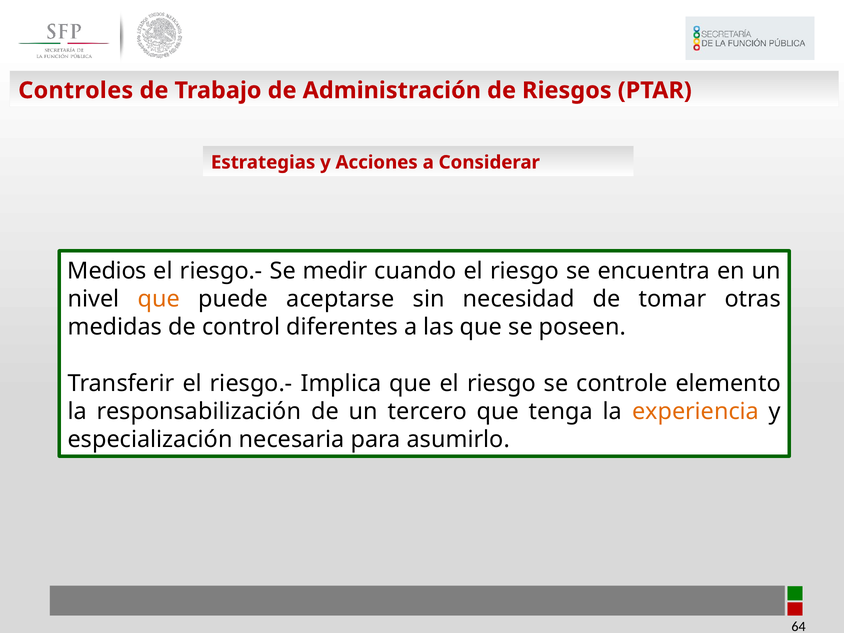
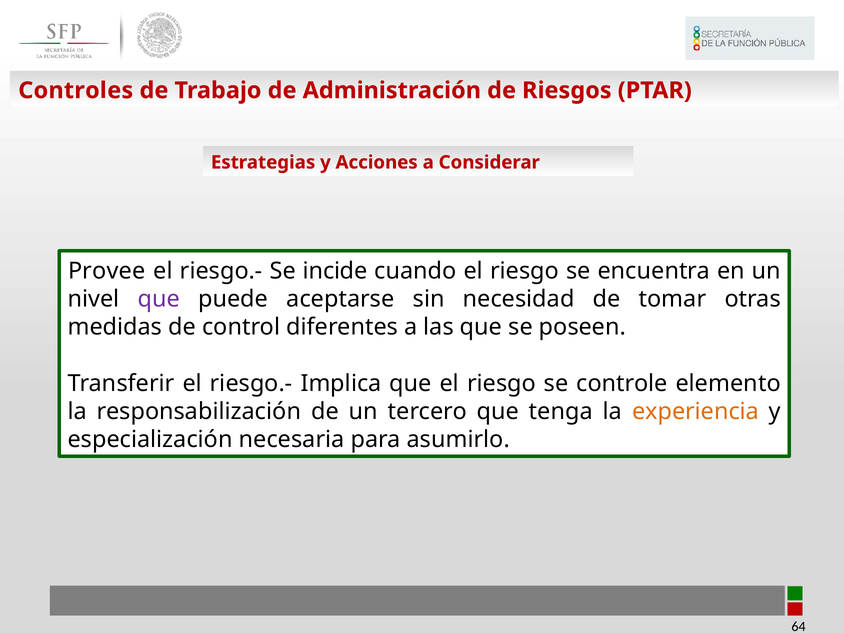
Medios: Medios -> Provee (107, 271)
medir: medir -> incide (335, 271)
que colour: orange -> purple (159, 299)
